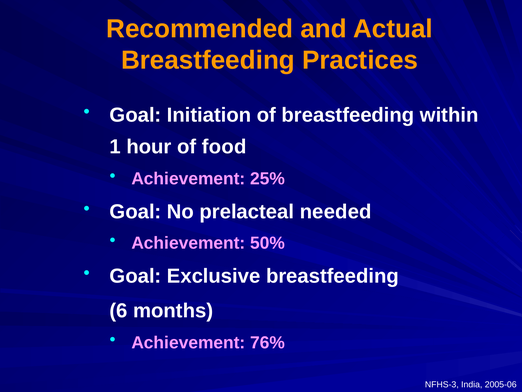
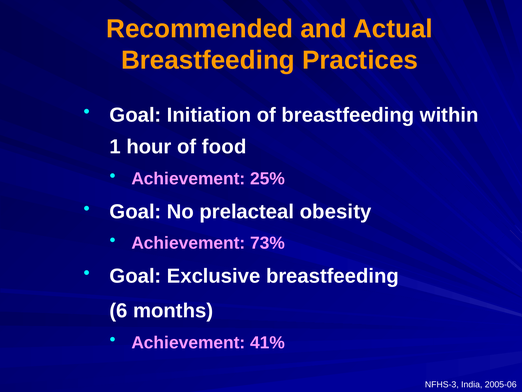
needed: needed -> obesity (336, 212)
50%: 50% -> 73% (268, 243)
76%: 76% -> 41% (268, 342)
